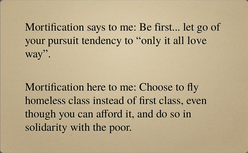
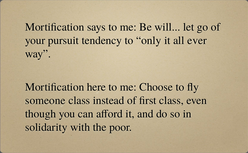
Be first: first -> will (167, 27)
love: love -> ever (197, 40)
homeless: homeless -> someone (45, 100)
